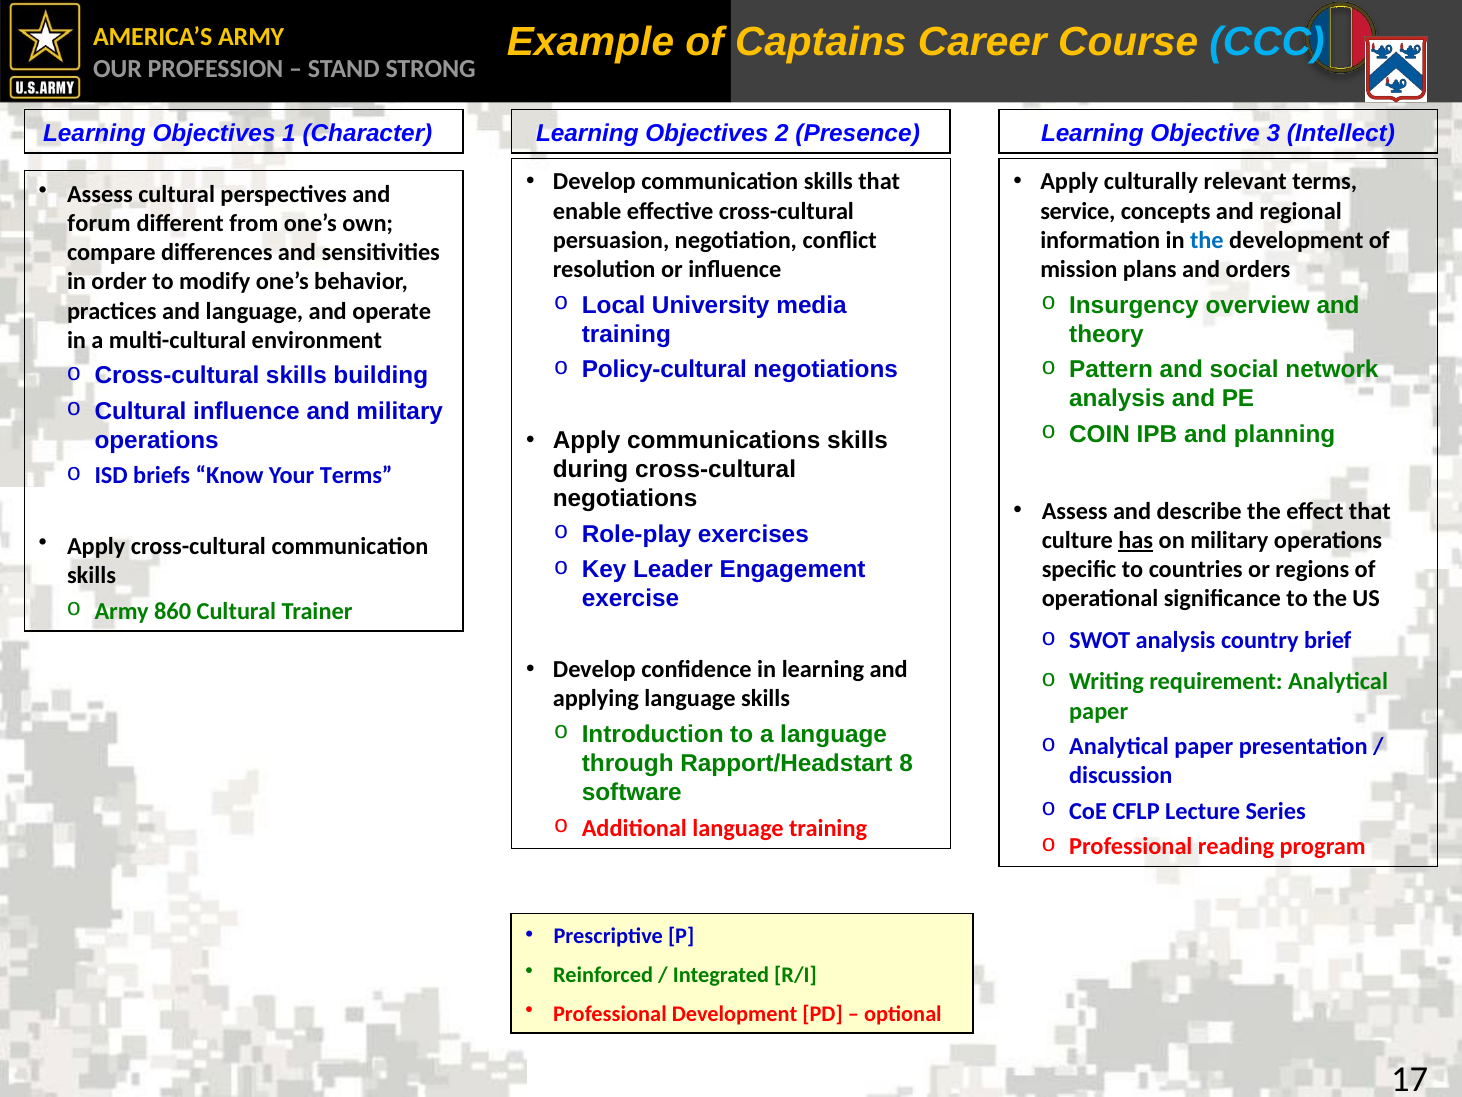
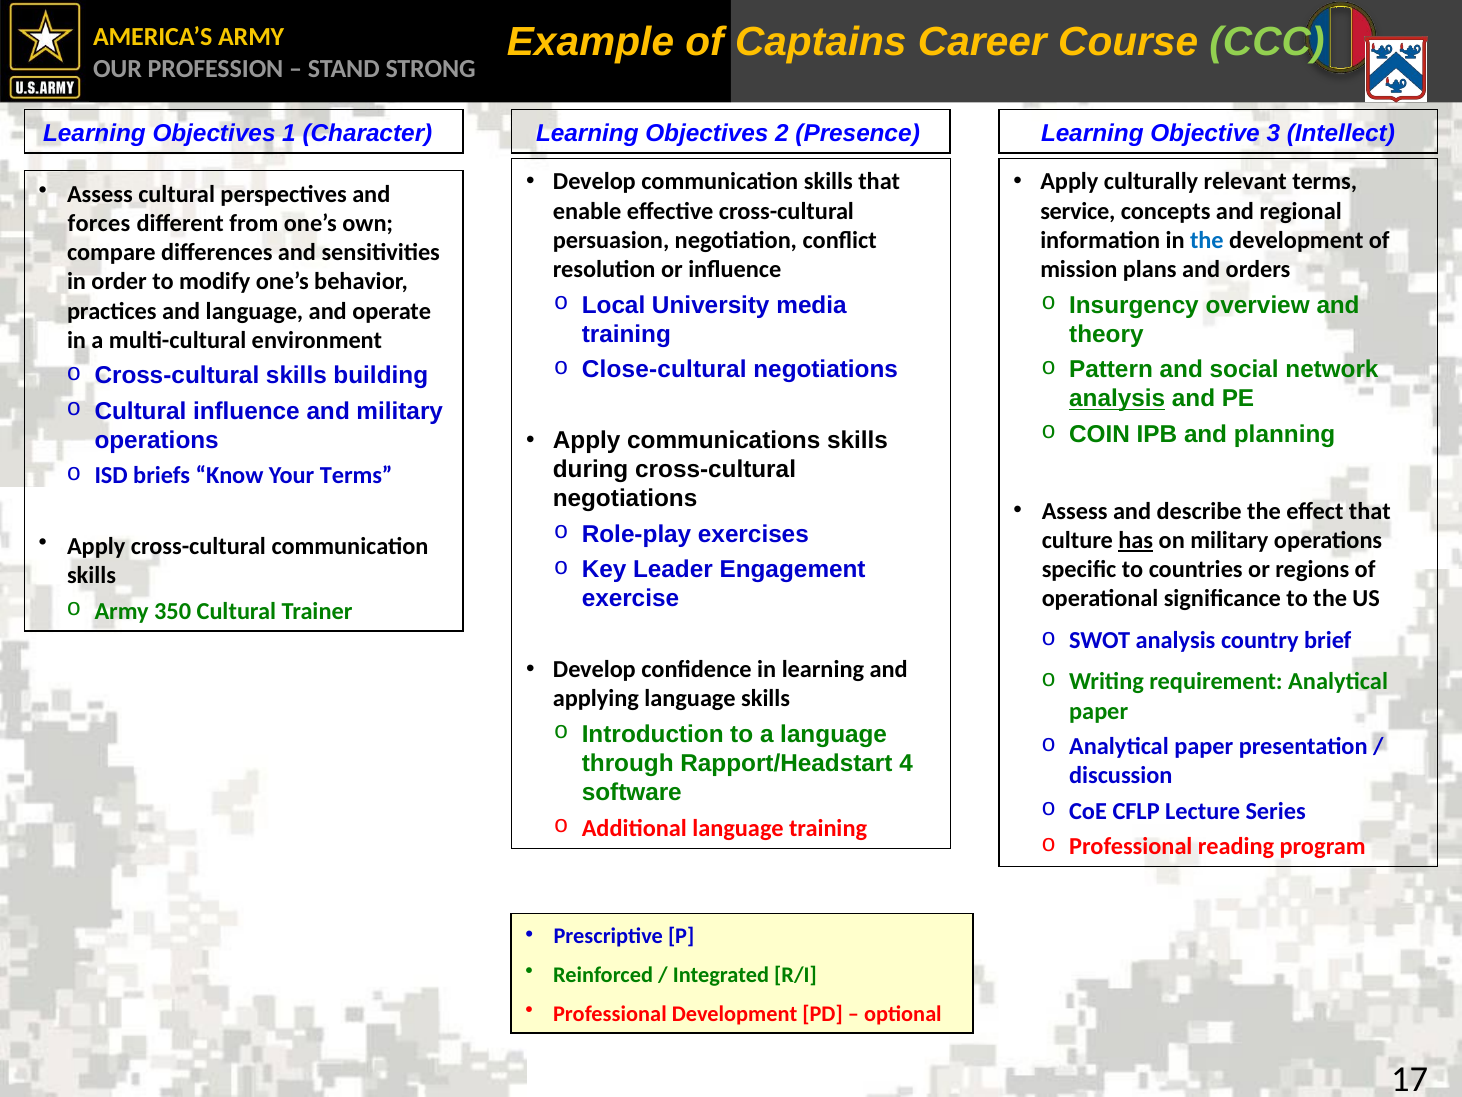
CCC colour: light blue -> light green (1267, 43)
forum: forum -> forces (99, 223)
Policy-cultural: Policy-cultural -> Close-cultural (664, 369)
analysis underline: none -> present (1117, 399)
860: 860 -> 350 (173, 611)
8: 8 -> 4 (906, 763)
